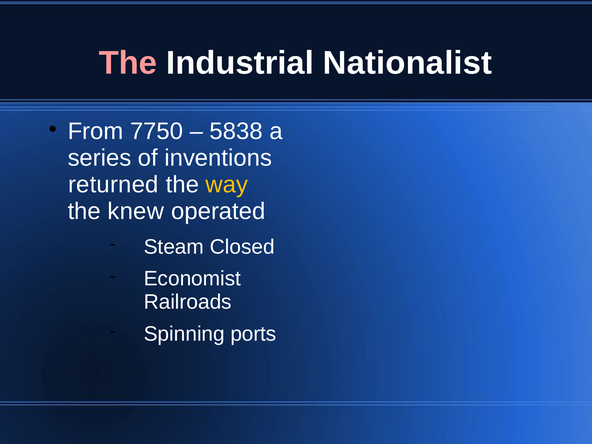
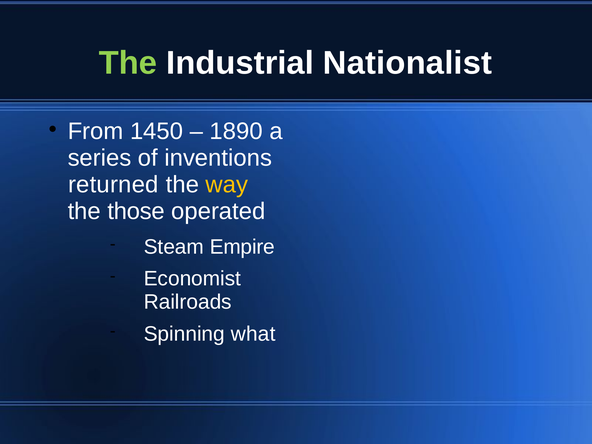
The colour: pink -> light green (128, 63)
7750: 7750 -> 1450 (157, 131)
5838: 5838 -> 1890 (236, 131)
knew: knew -> those (136, 211)
Closed: Closed -> Empire (242, 247)
ports: ports -> what (253, 334)
